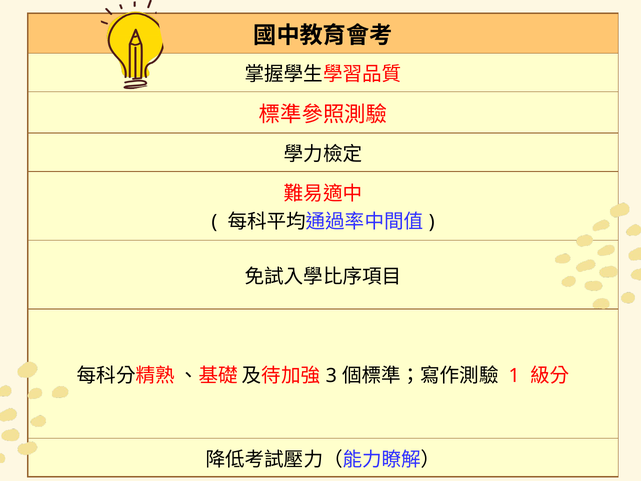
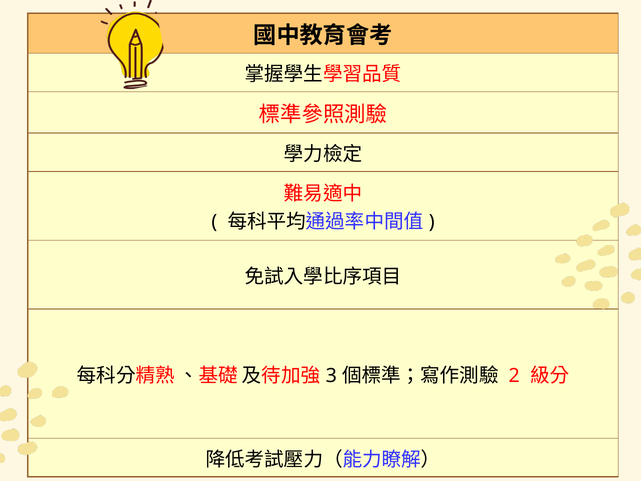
1: 1 -> 2 (514, 375)
